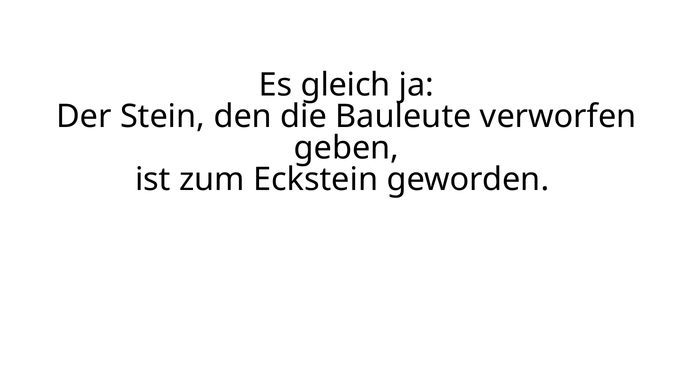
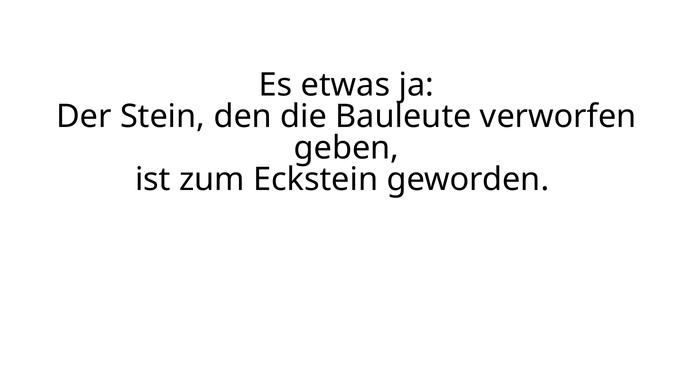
gleich: gleich -> etwas (346, 85)
